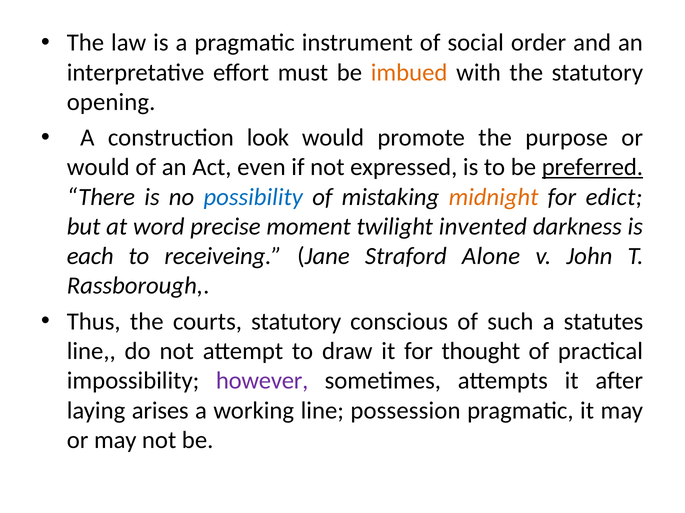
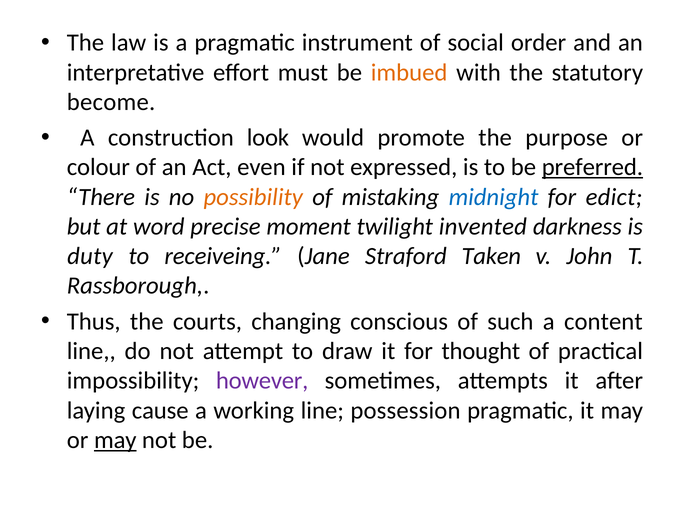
opening: opening -> become (111, 102)
would: would -> colour (98, 168)
possibility colour: blue -> orange (253, 197)
midnight colour: orange -> blue (494, 197)
each: each -> duty (90, 257)
Alone: Alone -> Taken (491, 257)
courts statutory: statutory -> changing (296, 322)
statutes: statutes -> content (603, 322)
arises: arises -> cause (160, 411)
may underline: none -> present (115, 441)
